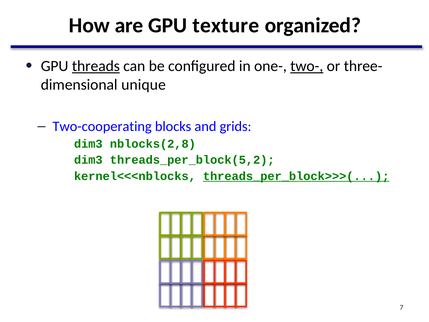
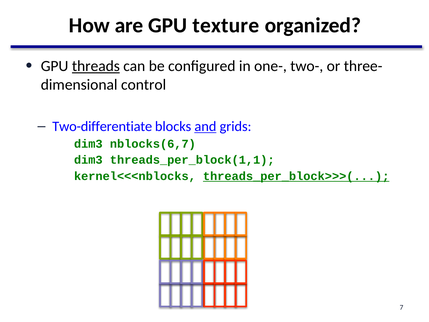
two- underline: present -> none (307, 66)
unique: unique -> control (144, 85)
Two-cooperating: Two-cooperating -> Two-differentiate (102, 126)
and underline: none -> present (205, 126)
nblocks(2,8: nblocks(2,8 -> nblocks(6,7 (153, 144)
threads_per_block(5,2: threads_per_block(5,2 -> threads_per_block(1,1 (192, 160)
